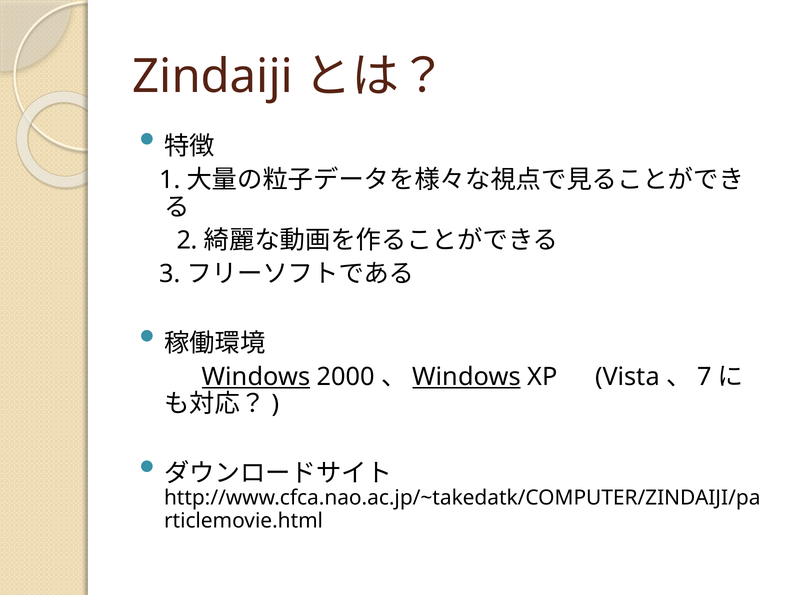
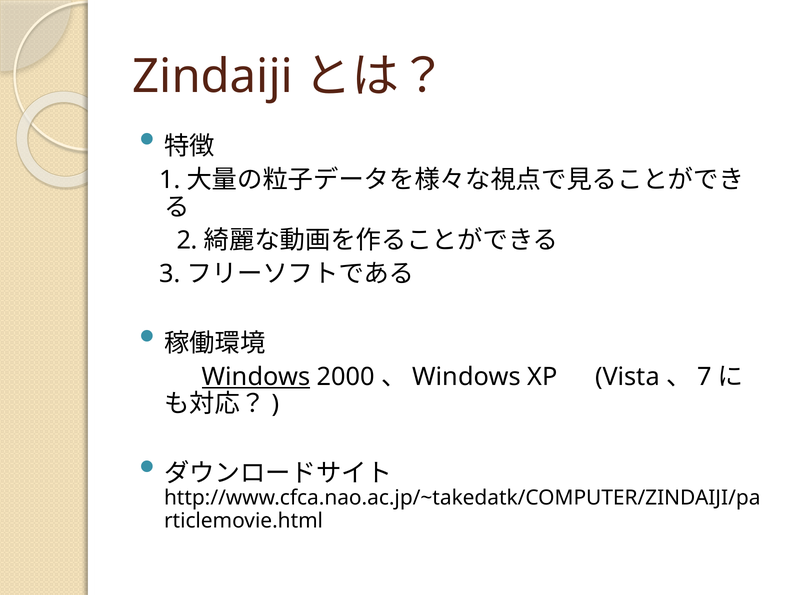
Windows underline: present -> none (467, 376)
